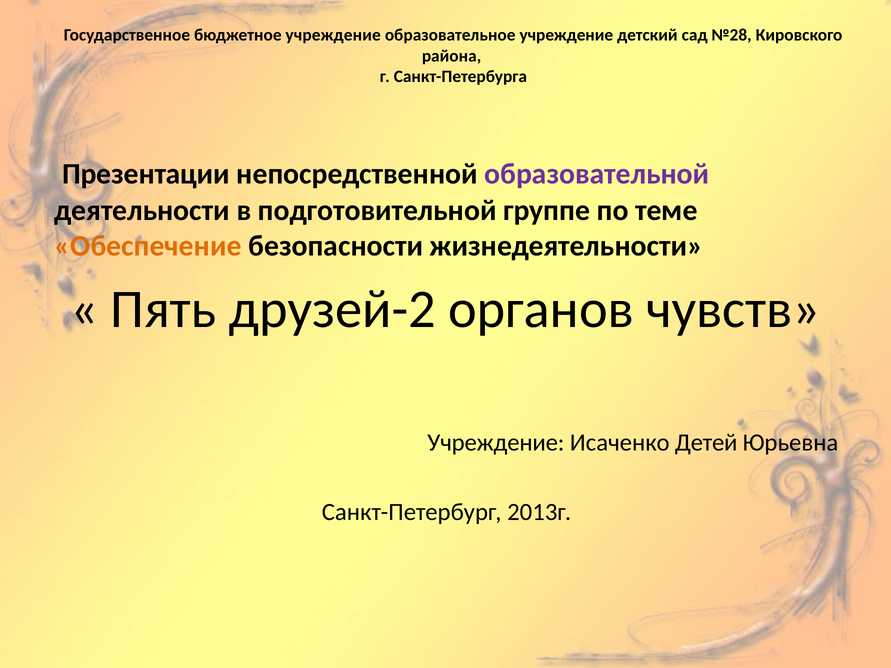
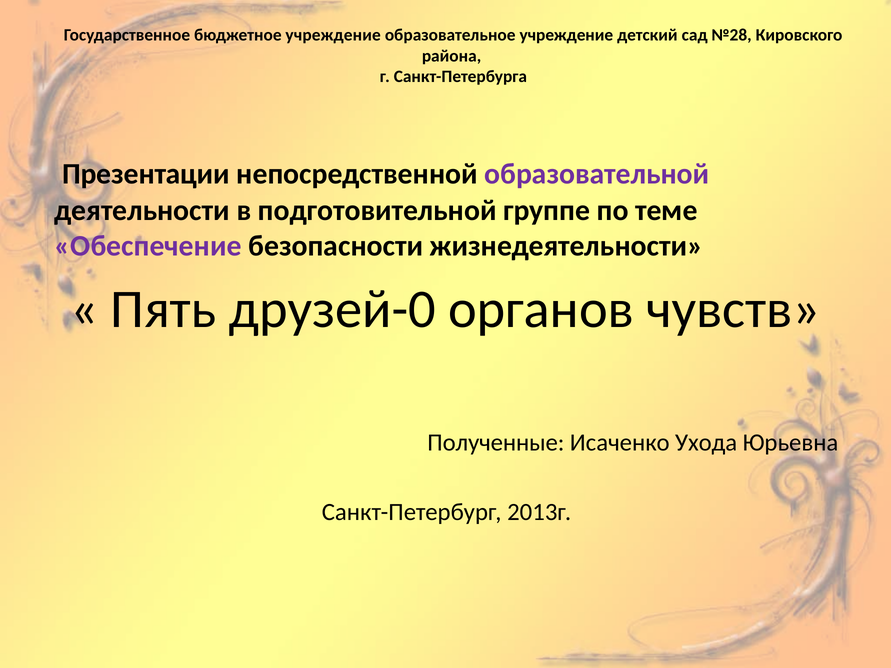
Обеспечение colour: orange -> purple (148, 246)
друзей-2: друзей-2 -> друзей-0 (332, 309)
Учреждение: Учреждение -> Полученные (496, 443)
Детей: Детей -> Ухода (706, 443)
